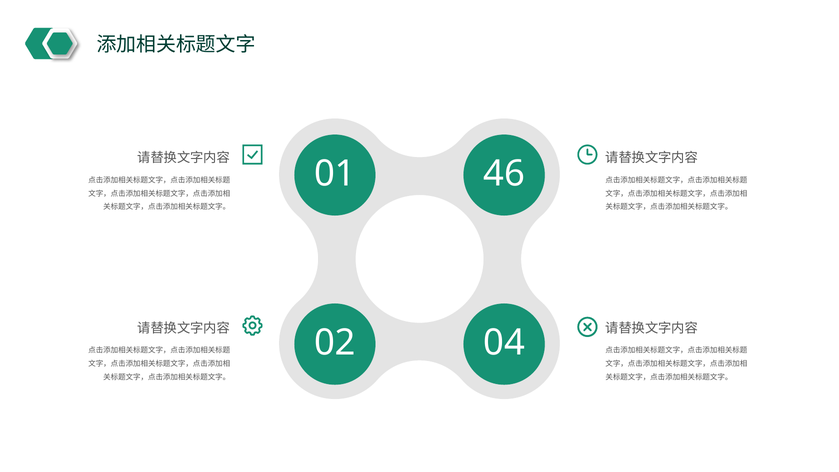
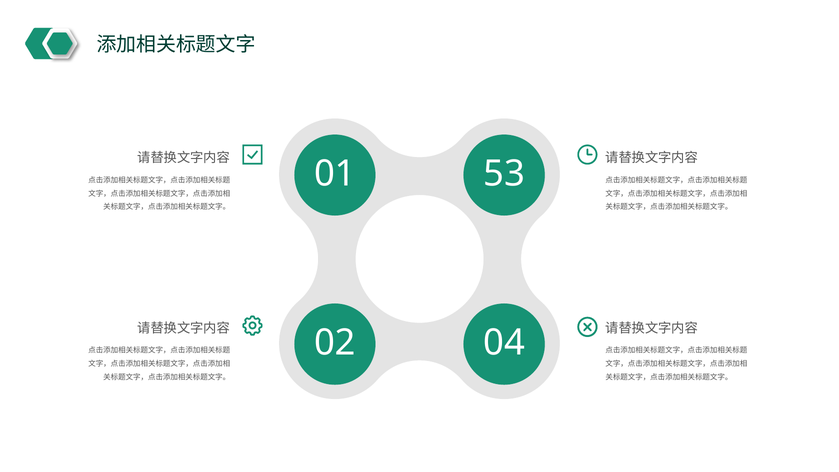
46: 46 -> 53 (504, 174)
